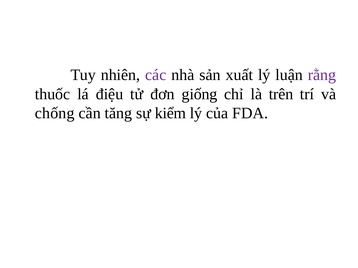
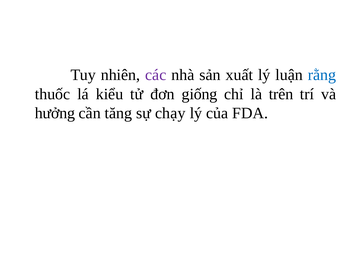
rằng colour: purple -> blue (322, 75)
điệu: điệu -> kiểu (110, 94)
chống: chống -> hưởng (55, 113)
kiểm: kiểm -> chạy (170, 113)
